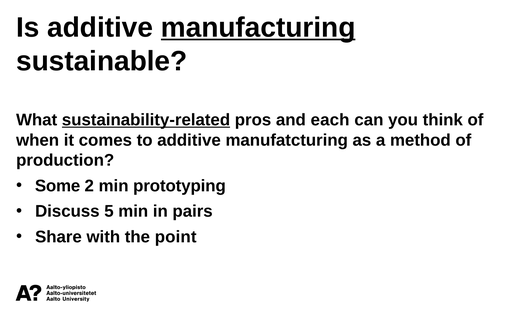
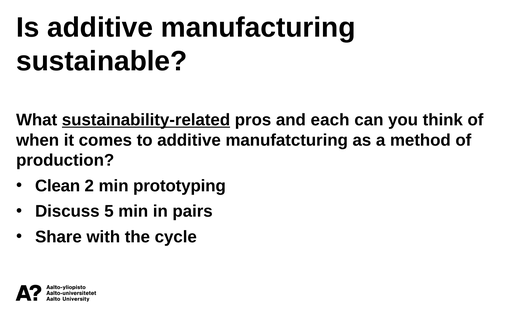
manufacturing underline: present -> none (258, 27)
Some: Some -> Clean (58, 186)
point: point -> cycle (176, 237)
